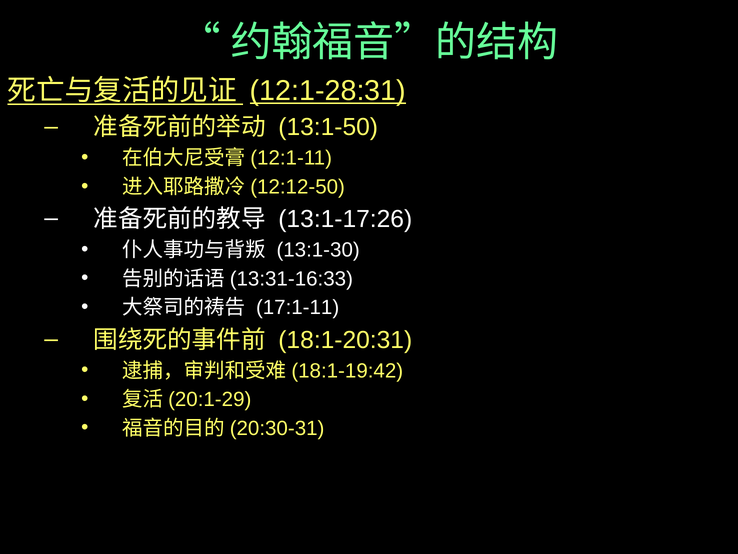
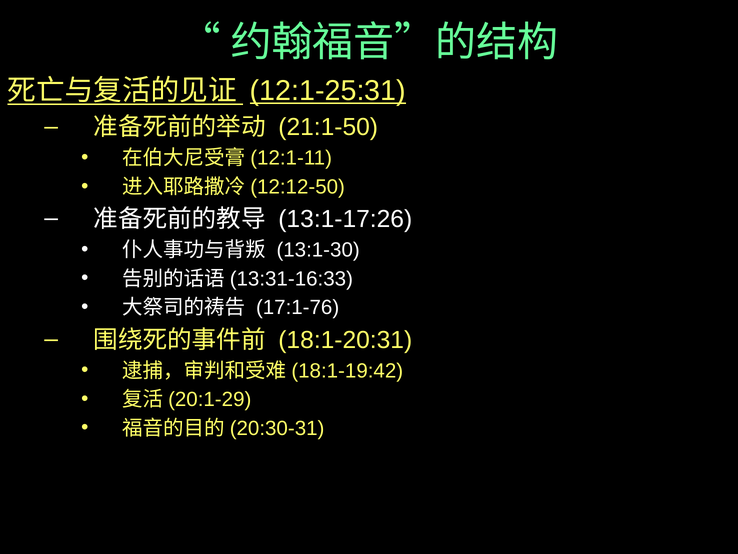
12:1-28:31: 12:1-28:31 -> 12:1-25:31 (328, 91)
13:1-50: 13:1-50 -> 21:1-50 (328, 127)
17:1-11: 17:1-11 -> 17:1-76 (298, 307)
